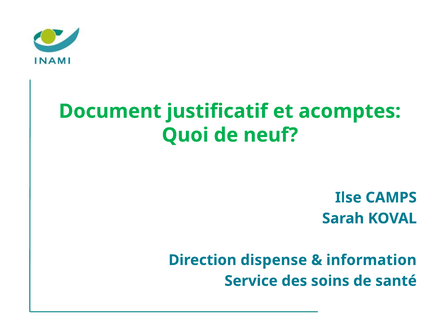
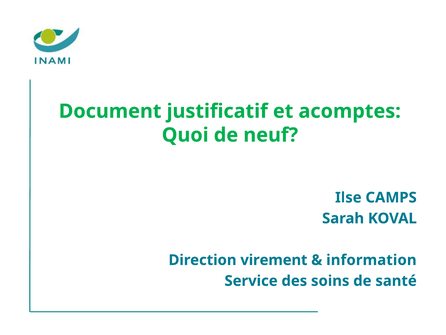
dispense: dispense -> virement (274, 260)
